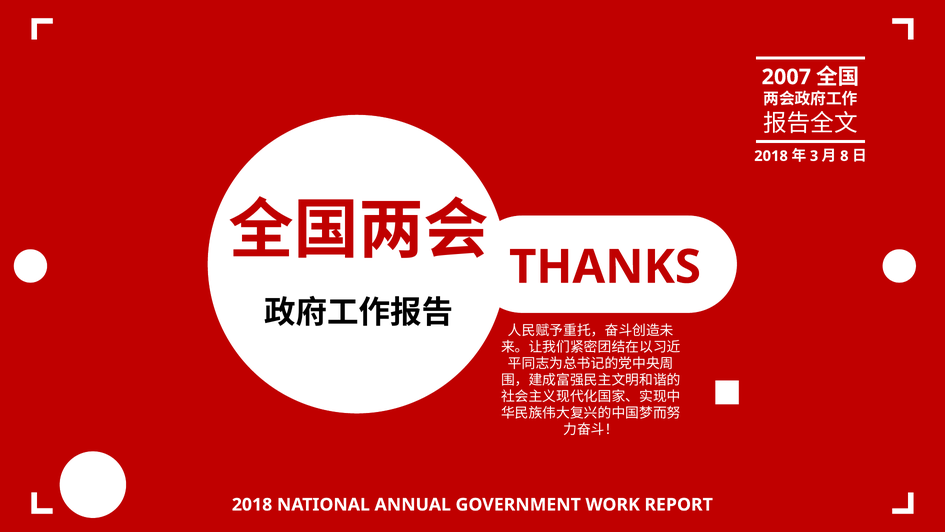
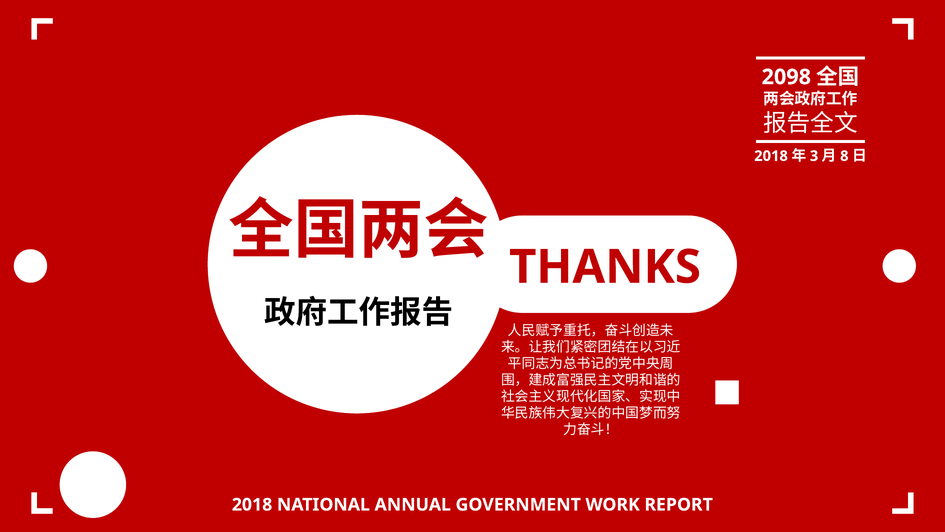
2007: 2007 -> 2098 (786, 77)
